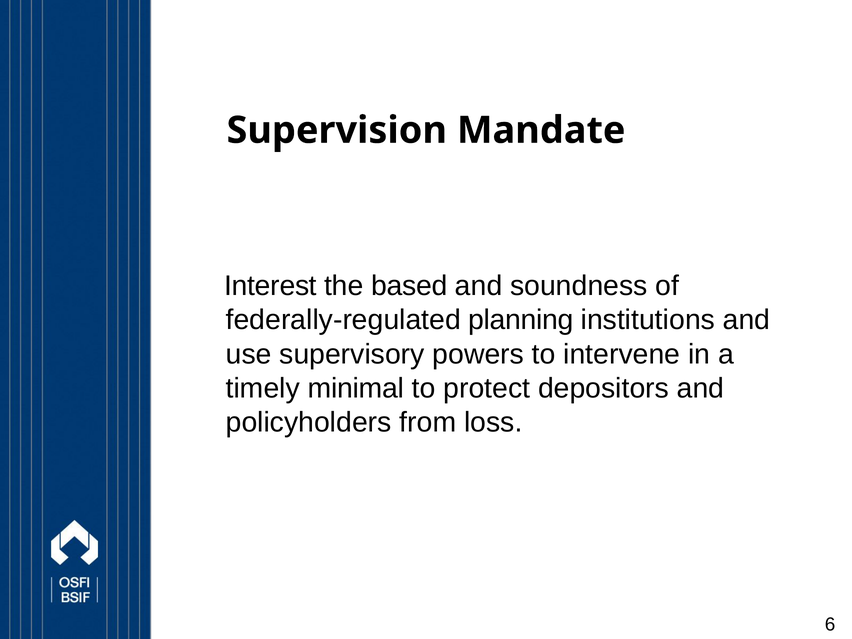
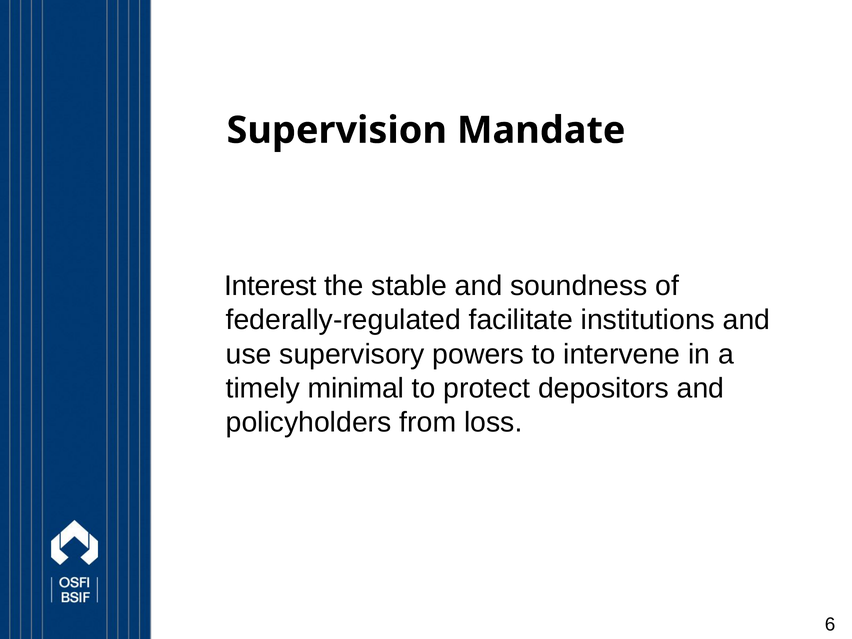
based: based -> stable (409, 286)
planning: planning -> facilitate (521, 320)
